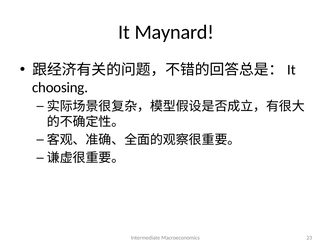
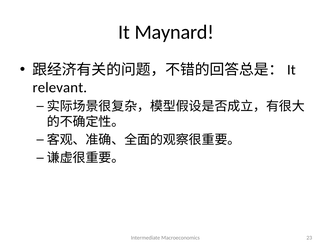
choosing: choosing -> relevant (60, 87)
